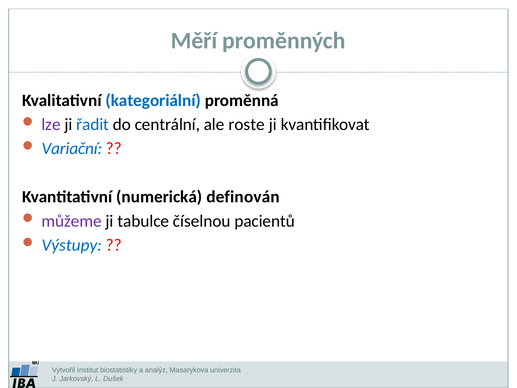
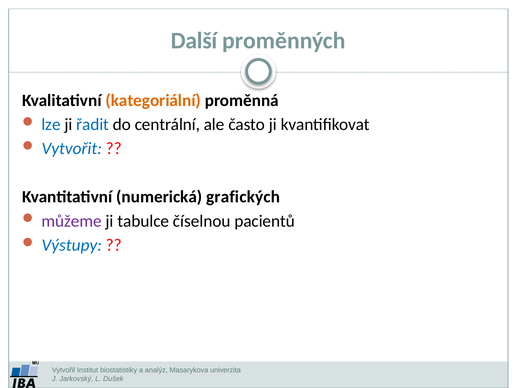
Měří: Měří -> Další (194, 41)
kategoriální colour: blue -> orange (153, 100)
lze colour: purple -> blue (51, 124)
roste: roste -> často (247, 124)
Variační: Variační -> Vytvořit (72, 149)
definován: definován -> grafických (243, 197)
